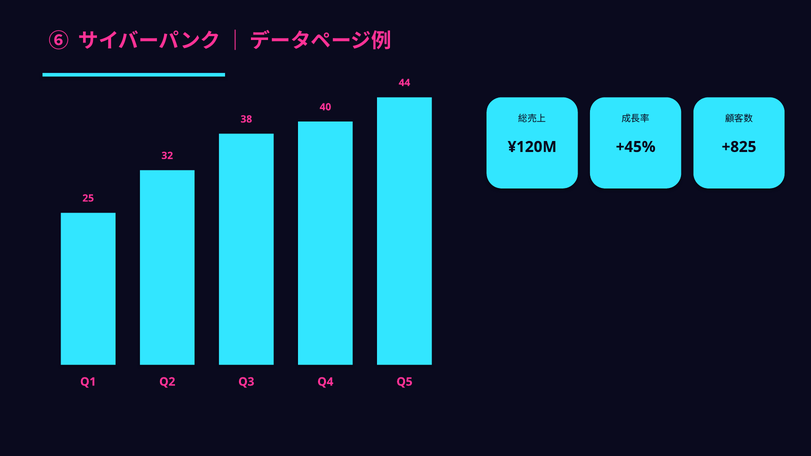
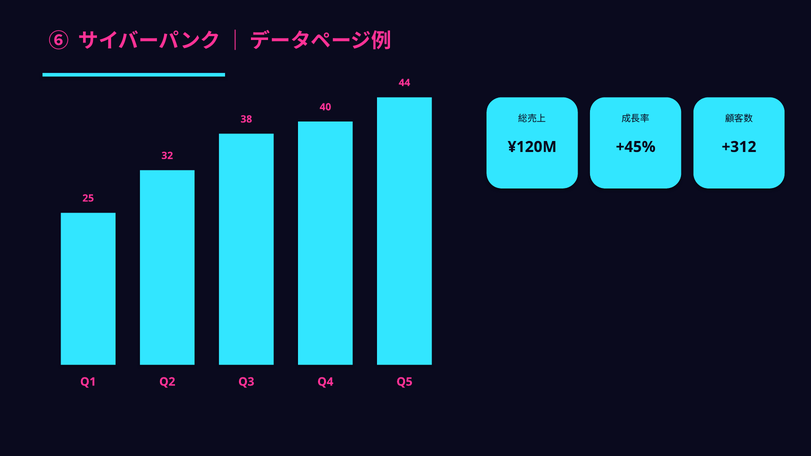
+825: +825 -> +312 (739, 147)
